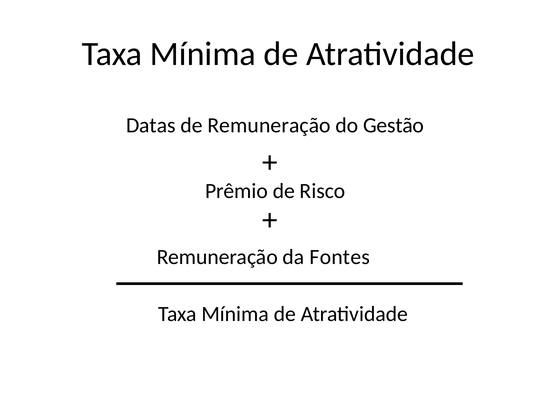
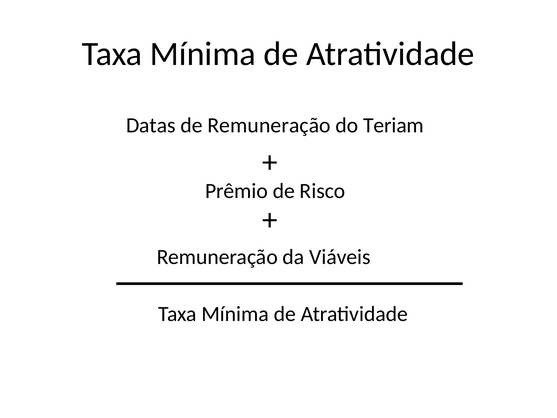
Gestão: Gestão -> Teriam (394, 125)
Fontes: Fontes -> Viáveis (340, 257)
